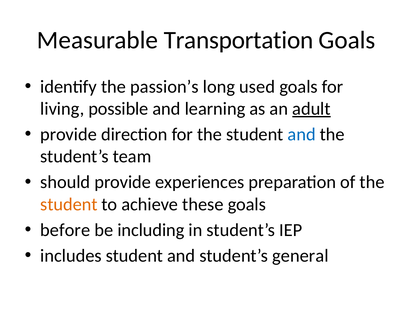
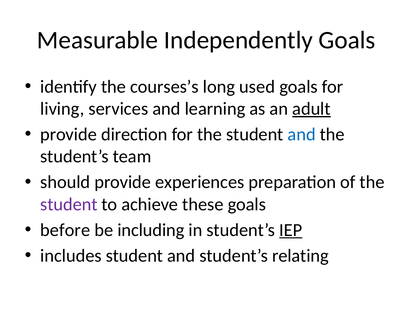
Transportation: Transportation -> Independently (238, 40)
passion’s: passion’s -> courses’s (164, 87)
possible: possible -> services (118, 109)
student colour: orange -> purple (69, 204)
IEP underline: none -> present (291, 230)
general: general -> relating (300, 256)
